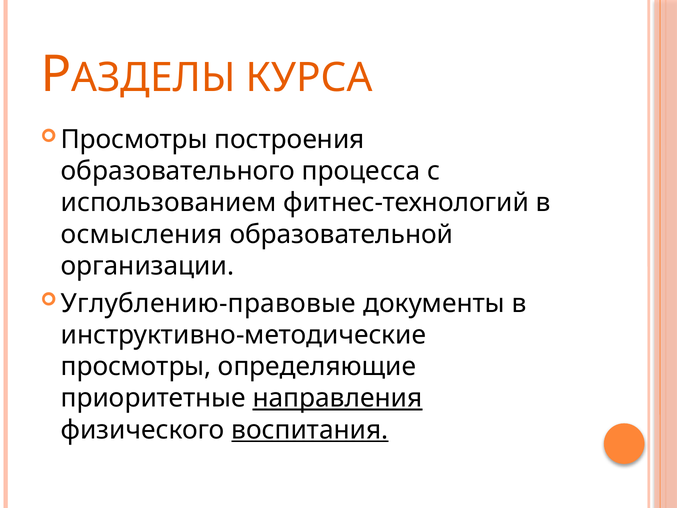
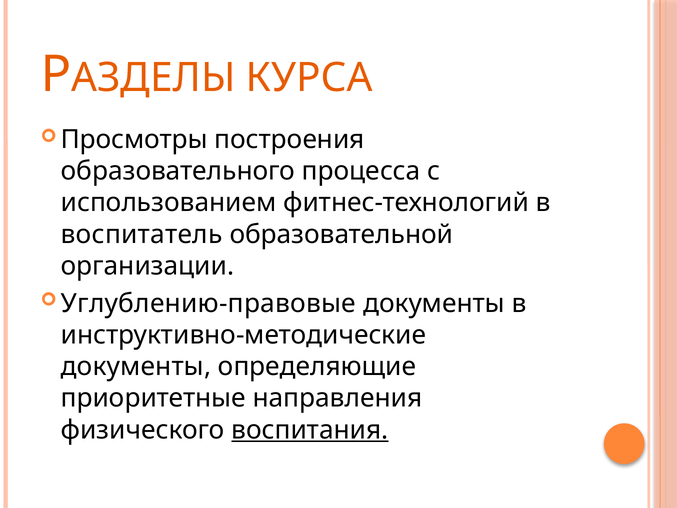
осмысления: осмысления -> воспитатель (142, 234)
просмотры: просмотры -> документы (136, 366)
направления underline: present -> none (338, 398)
